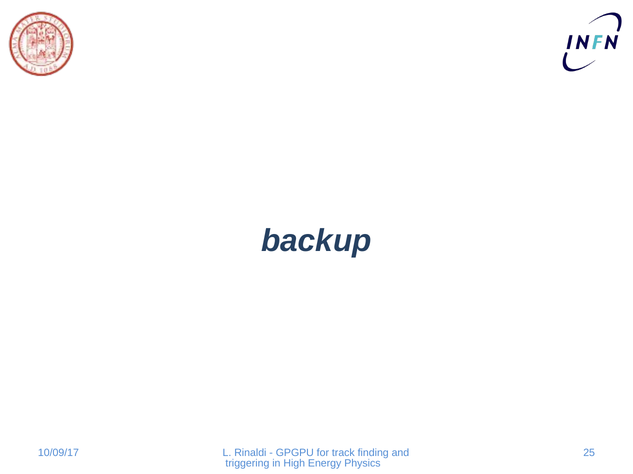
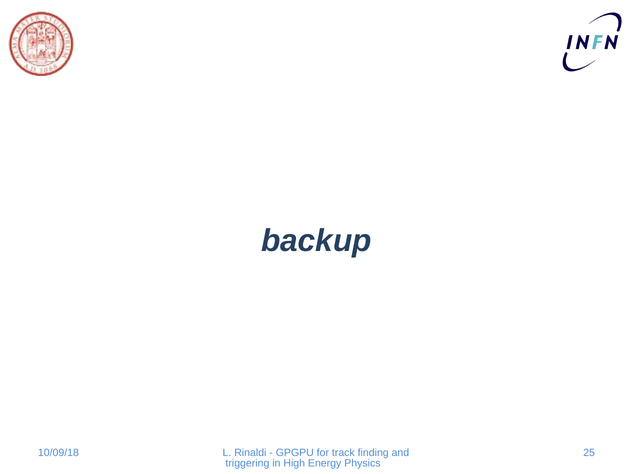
10/09/17: 10/09/17 -> 10/09/18 (58, 453)
